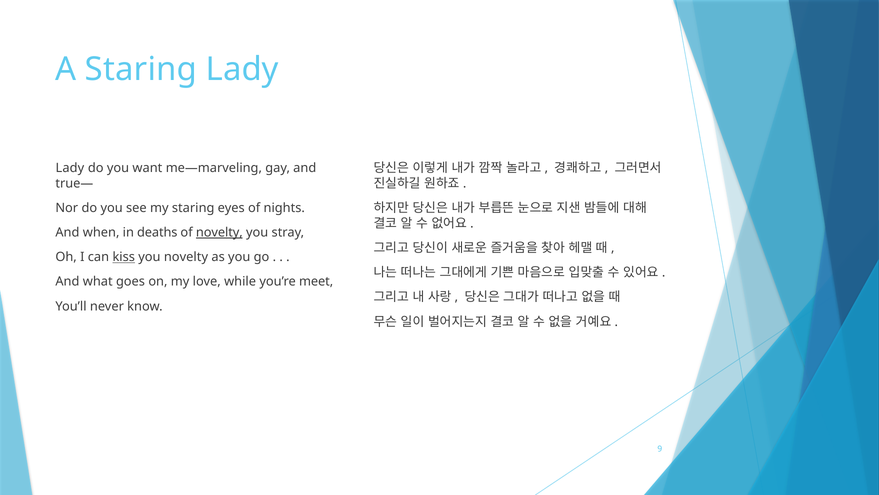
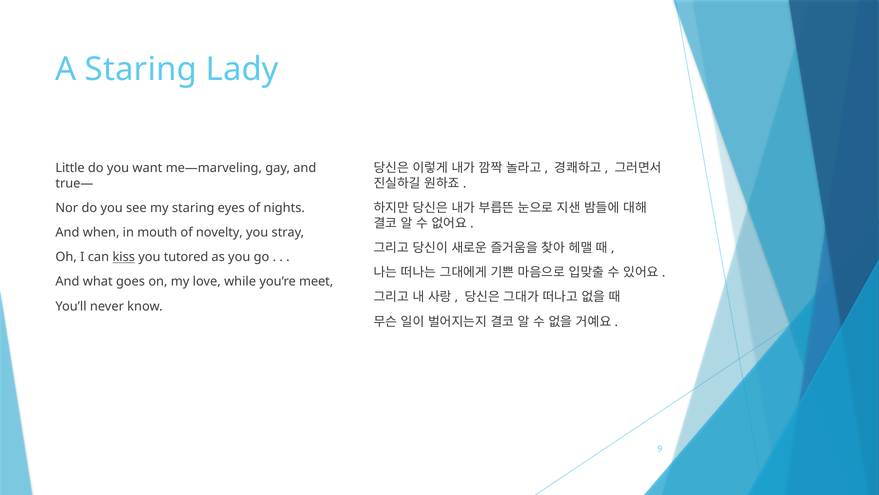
Lady: Lady -> Little (70, 168)
deaths: deaths -> mouth (157, 232)
novelty underline: present -> none (219, 232)
you novelty: novelty -> tutored (186, 257)
